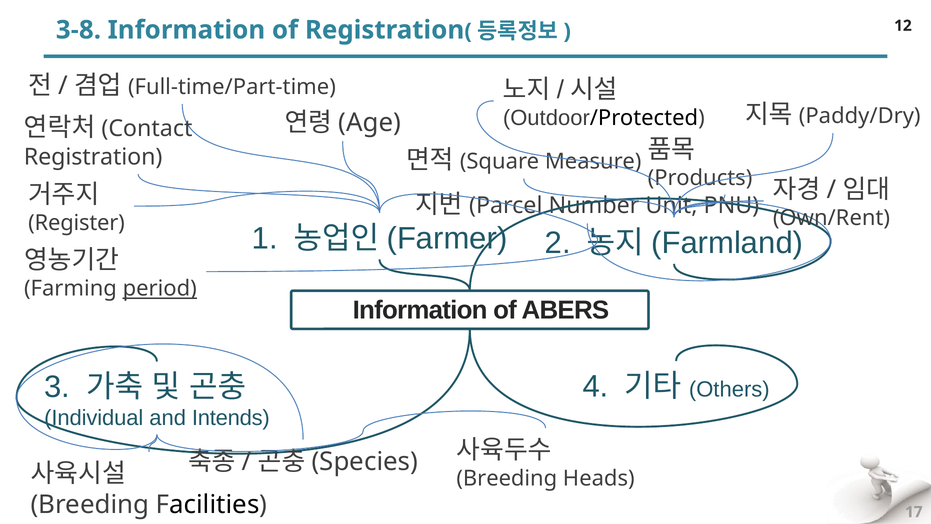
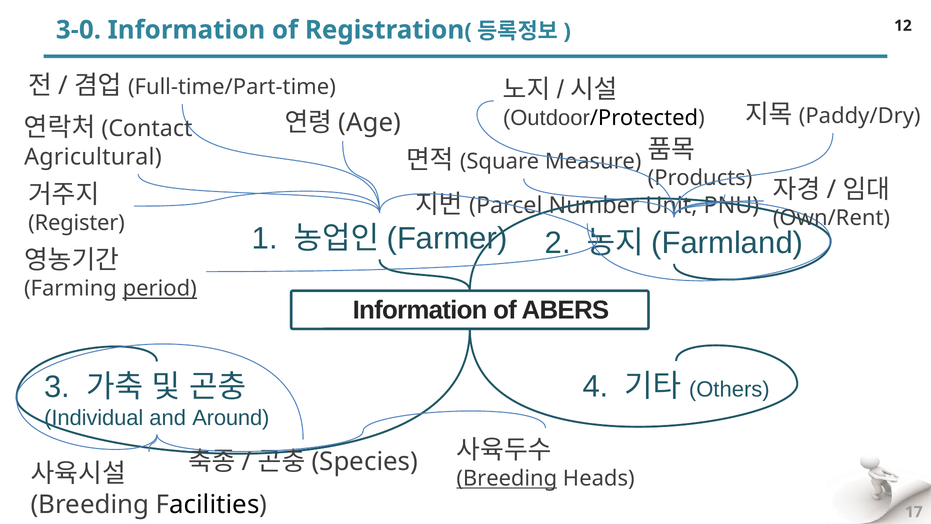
3-8: 3-8 -> 3-0 (78, 30)
Registration: Registration -> Agricultural (93, 157)
Intends: Intends -> Around (231, 418)
Breeding underline: none -> present (507, 478)
